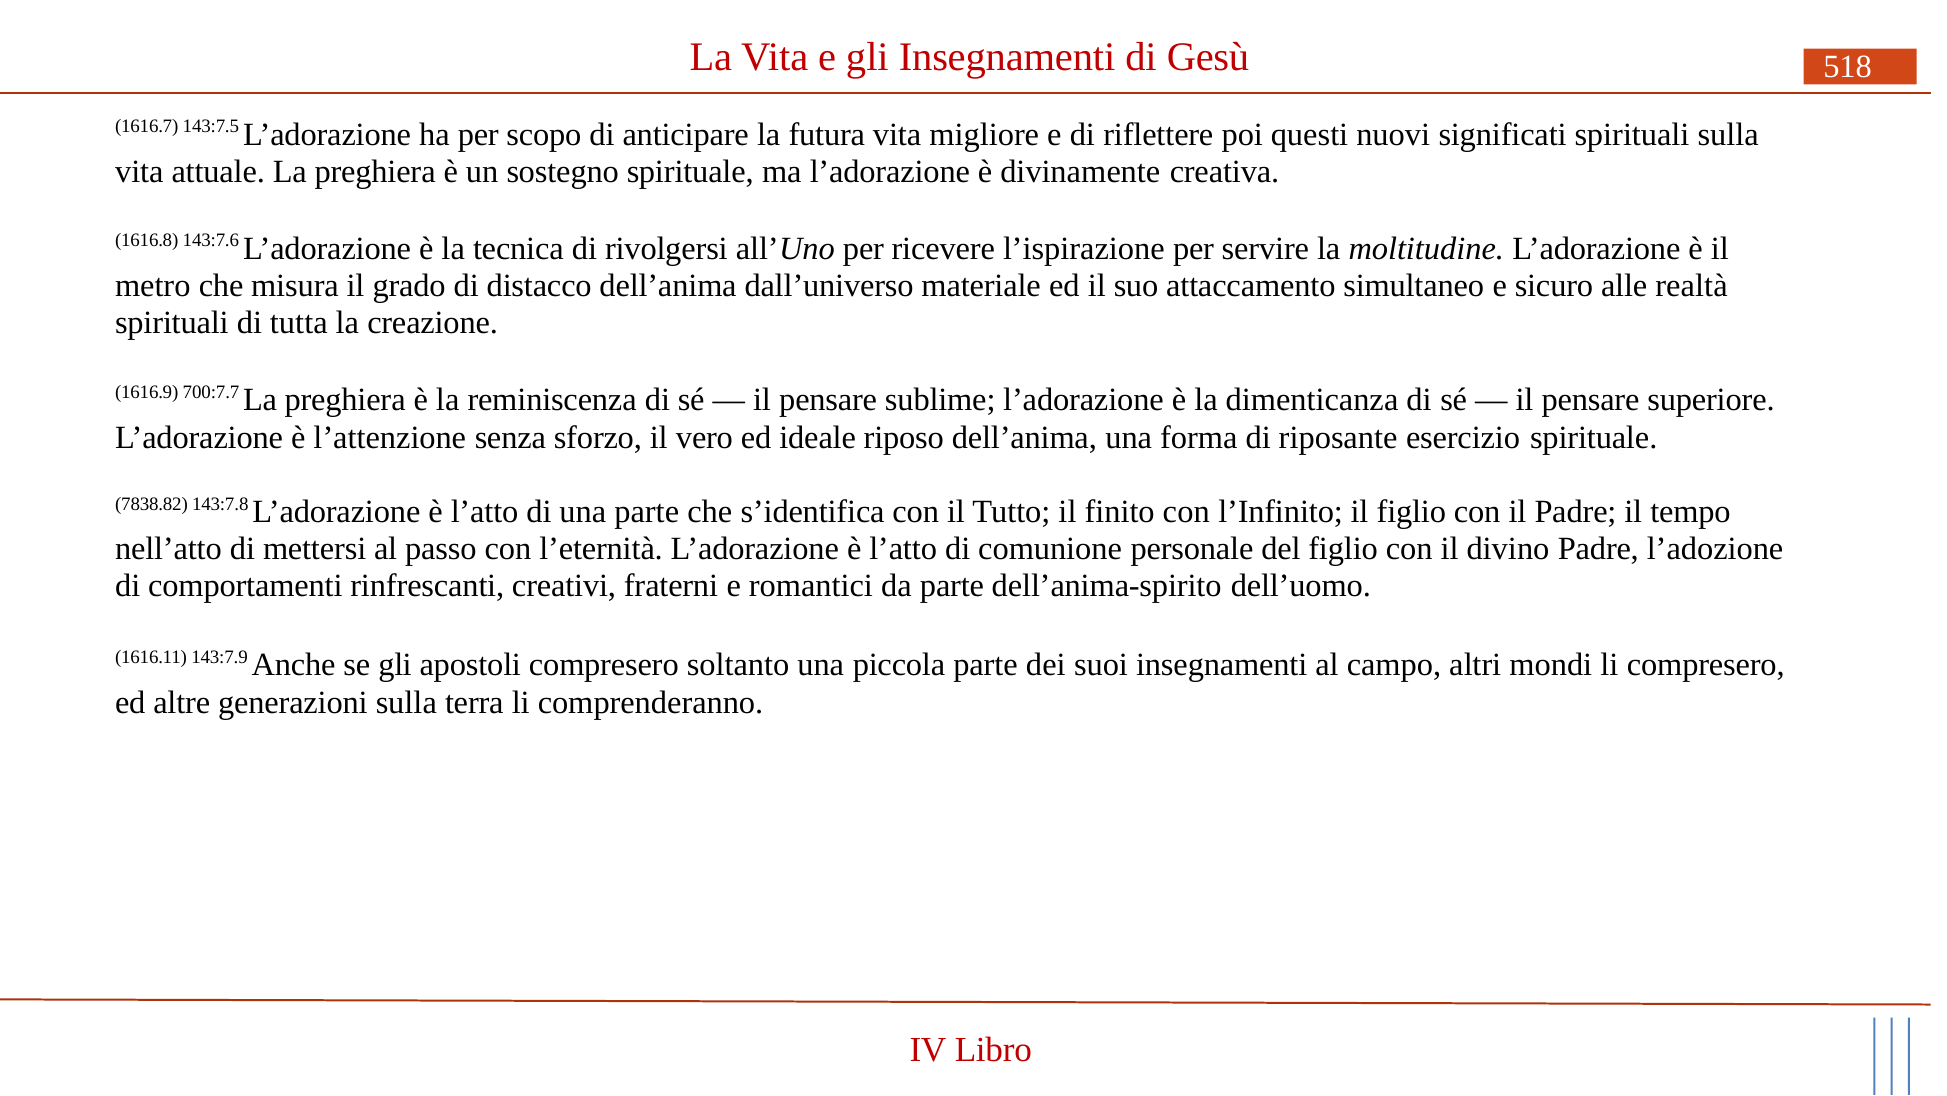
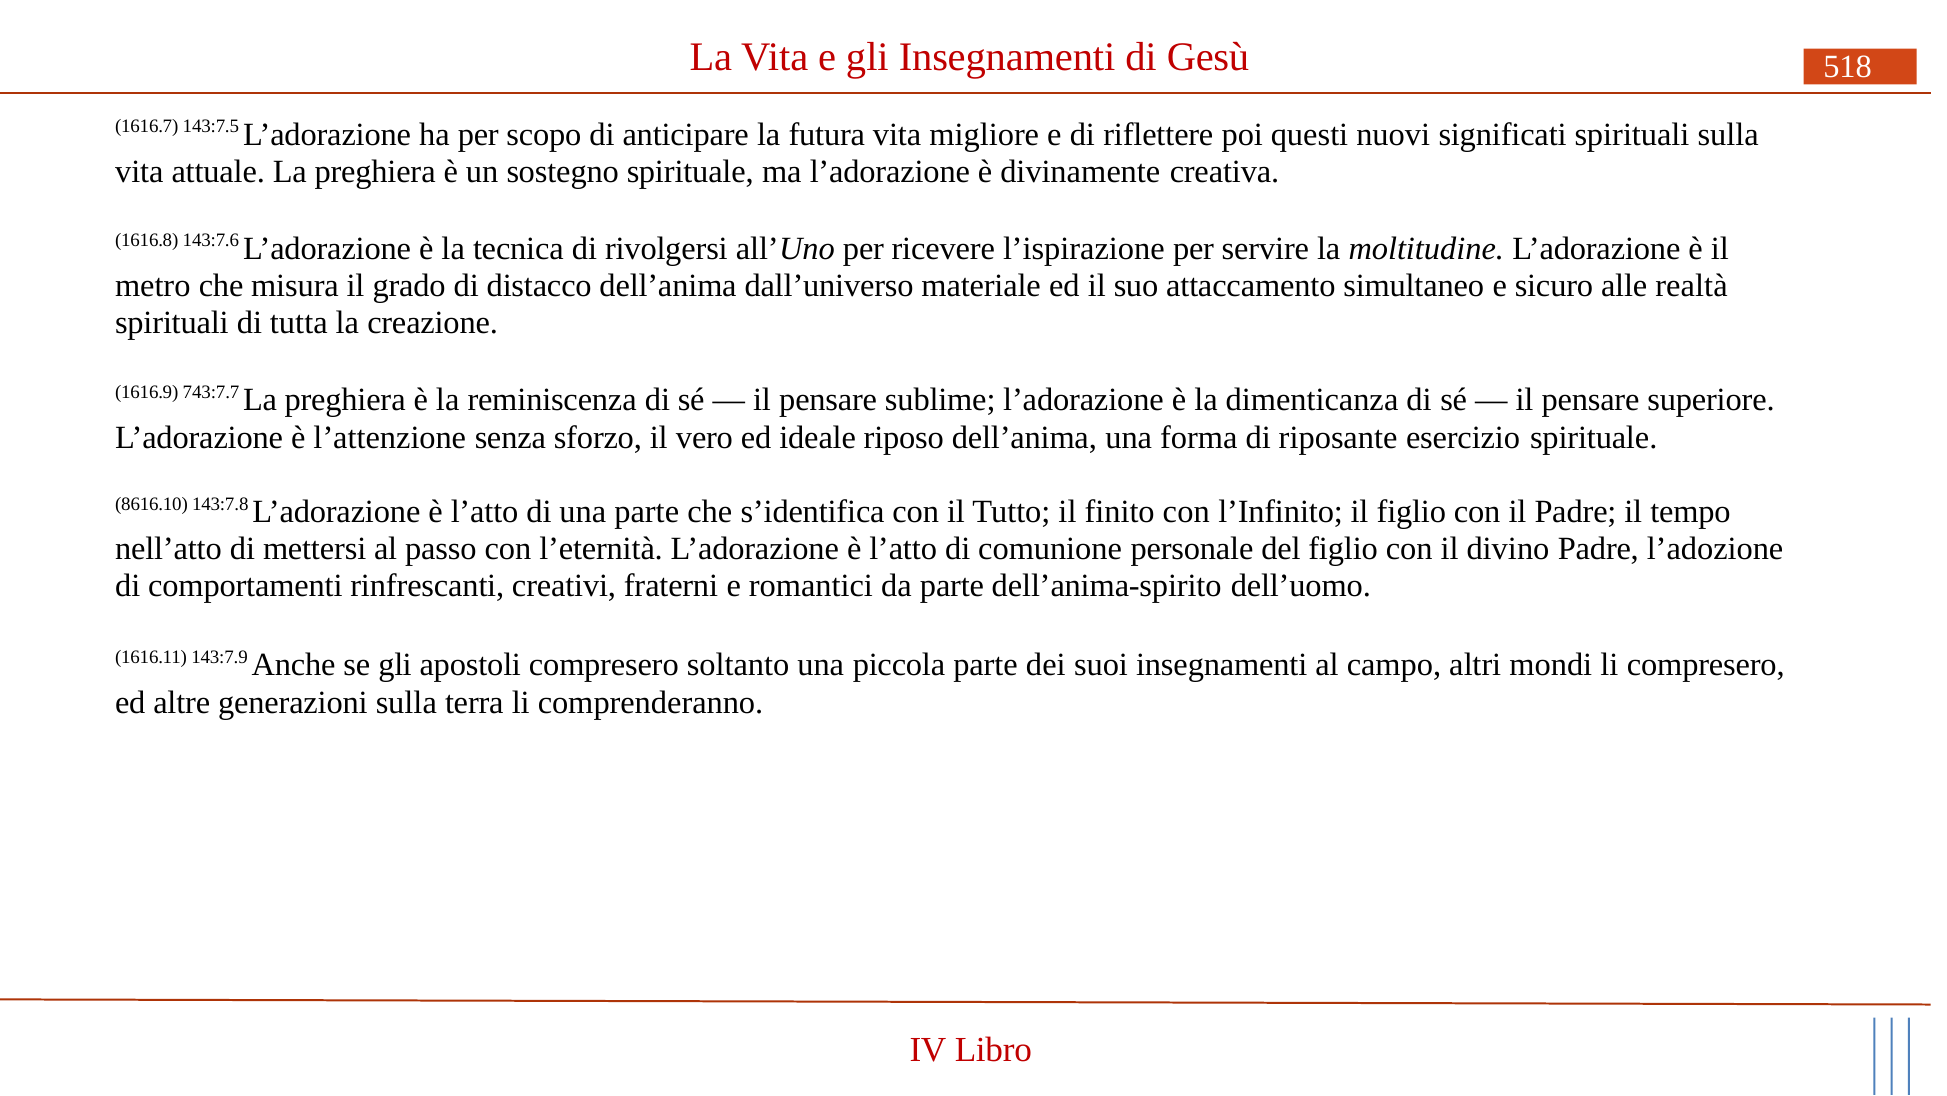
700:7.7: 700:7.7 -> 743:7.7 (211, 392)
7838.82: 7838.82 -> 8616.10 (151, 505)
